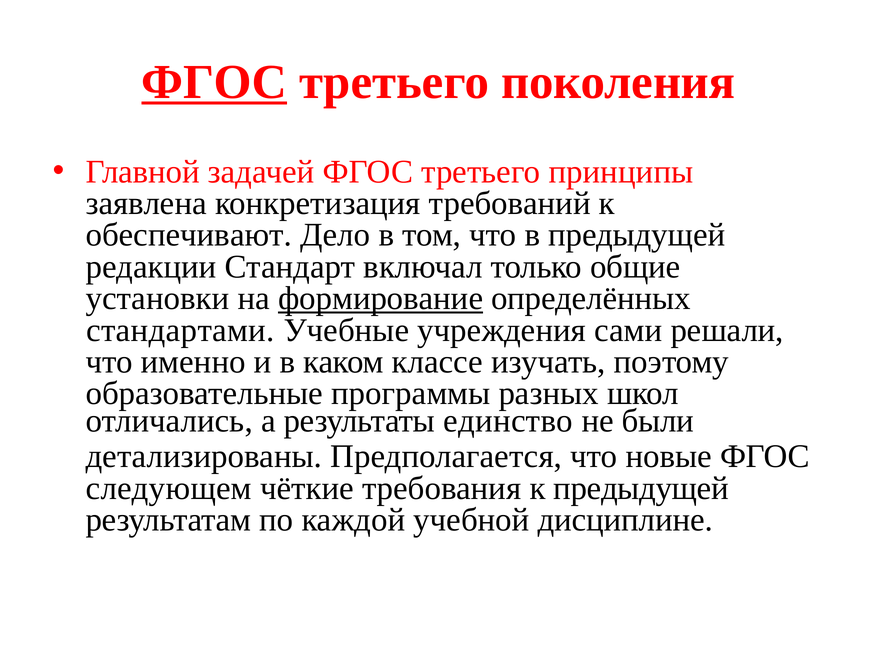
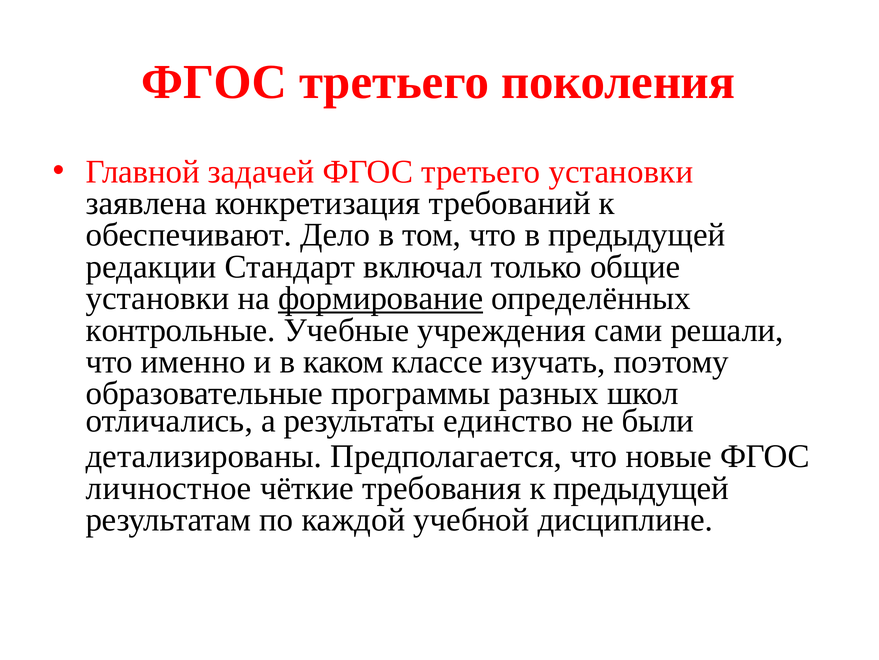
ФГОС underline: present -> none (214, 82)
третьего принципы: принципы -> установки (621, 171)
стандартами: стандартами -> контрольные (181, 330)
следующем: следующем -> личностное (169, 488)
